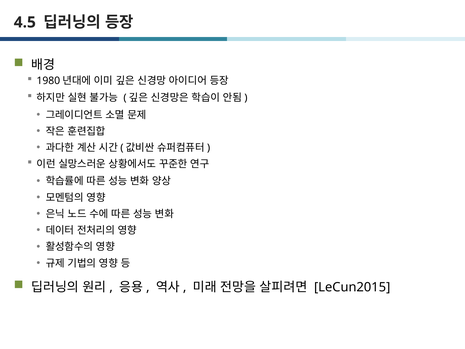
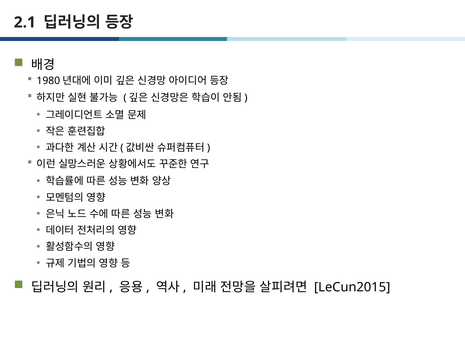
4.5: 4.5 -> 2.1 (25, 22)
